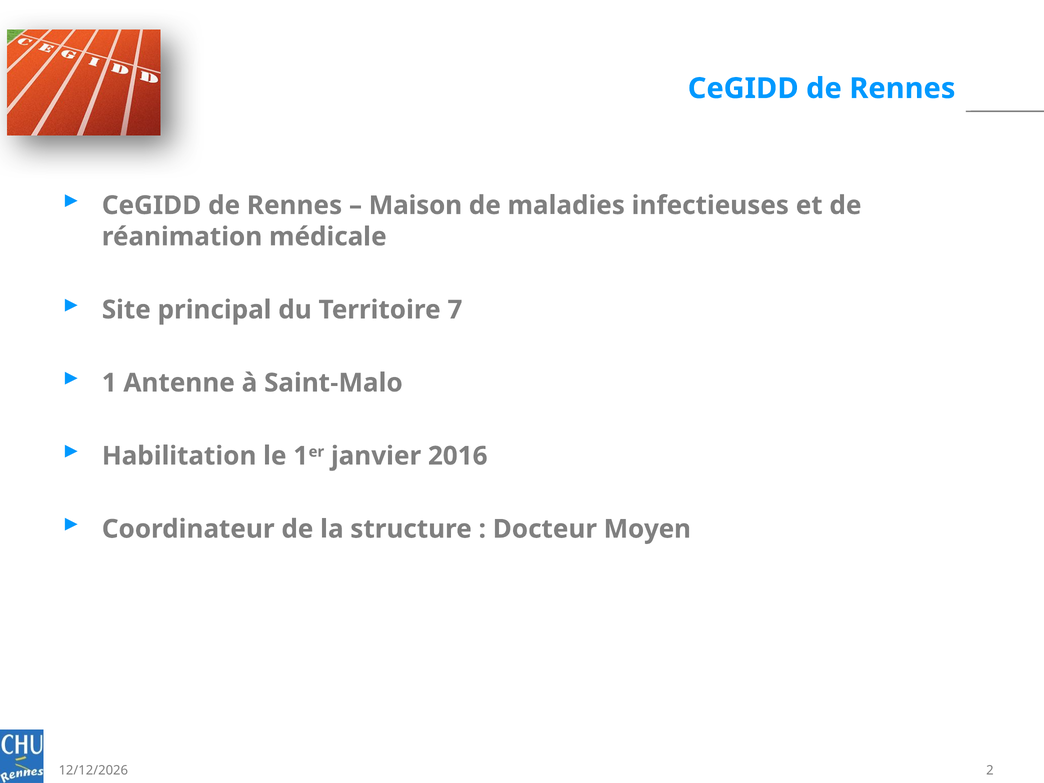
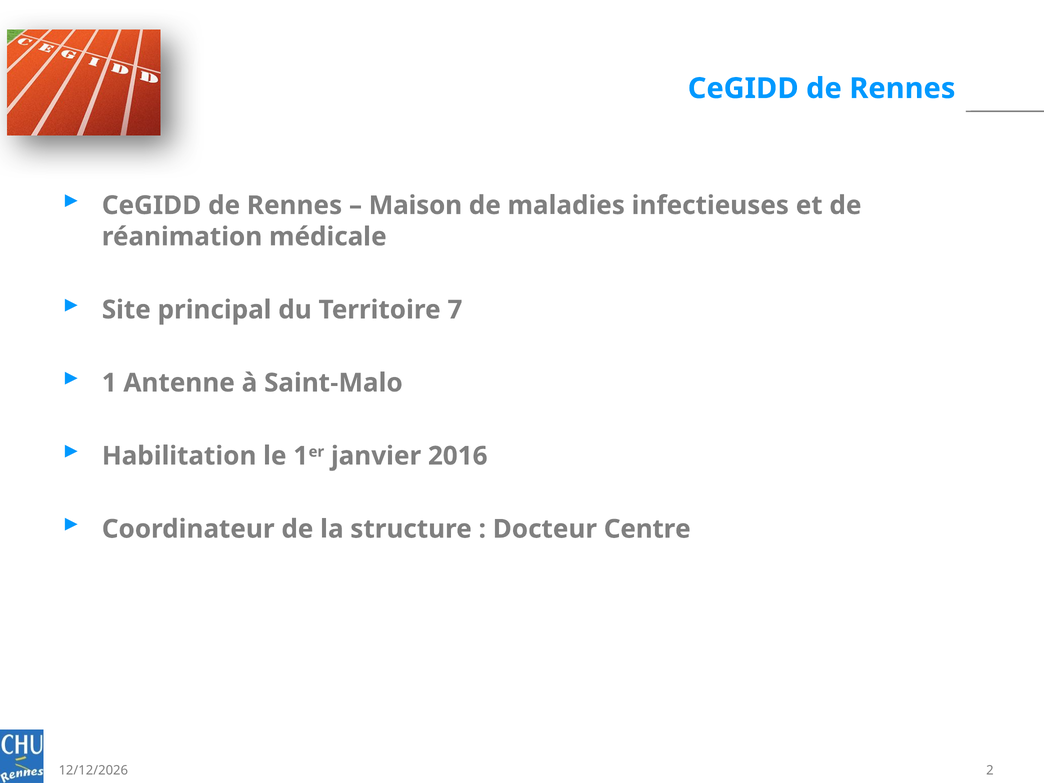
Moyen: Moyen -> Centre (647, 529)
